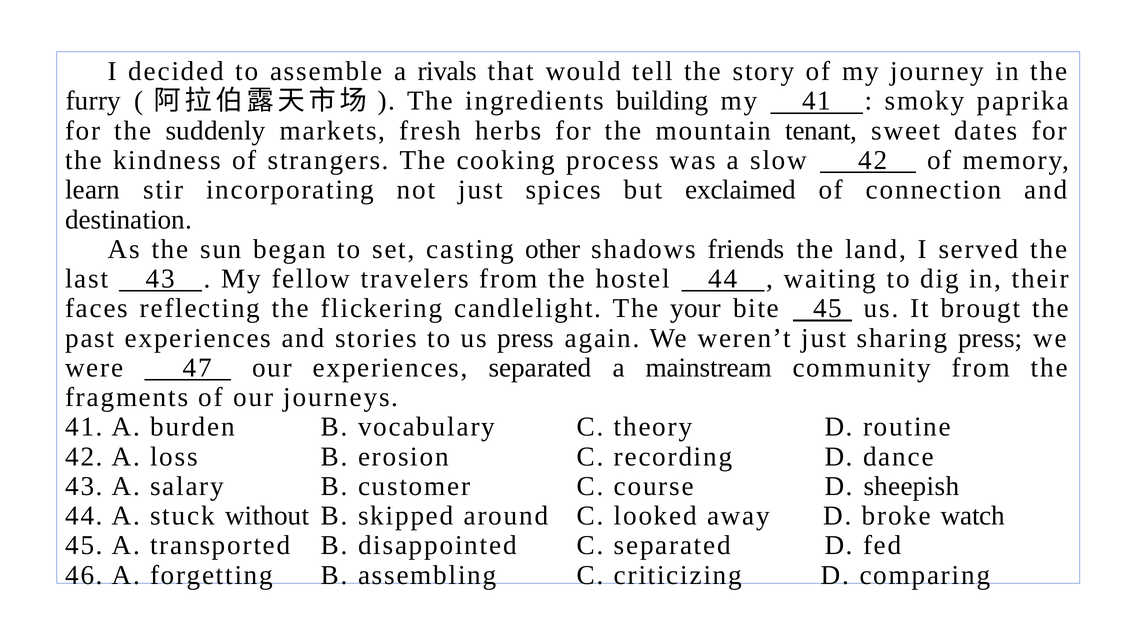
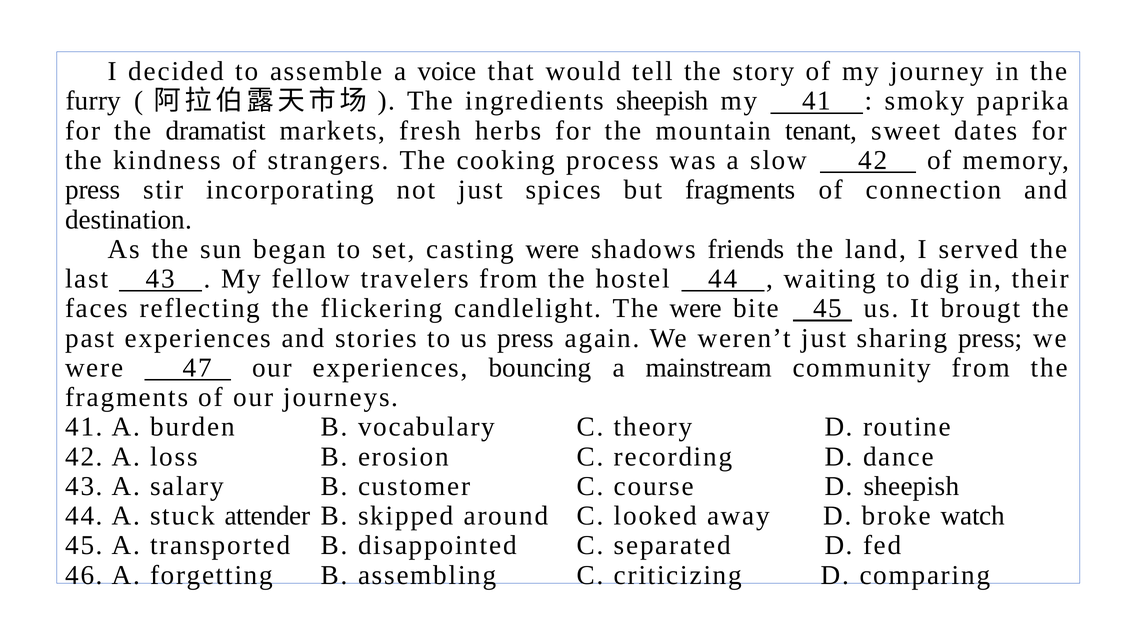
rivals: rivals -> voice (447, 71)
ingredients building: building -> sheepish (662, 101)
suddenly: suddenly -> dramatist (216, 131)
learn: learn -> press (93, 190)
but exclaimed: exclaimed -> fragments (740, 190)
casting other: other -> were (553, 249)
The your: your -> were (696, 308)
experiences separated: separated -> bouncing (540, 367)
without: without -> attender (267, 515)
